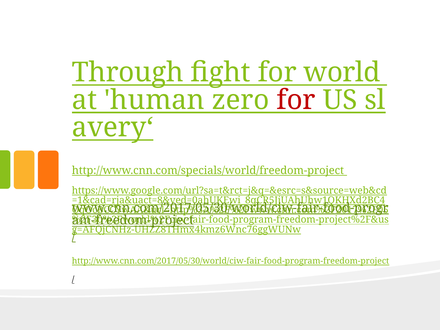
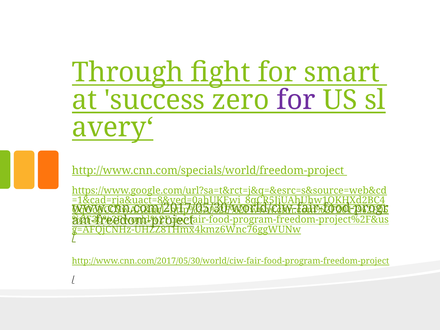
world: world -> smart (342, 72)
human: human -> success (155, 100)
for colour: red -> purple (296, 100)
